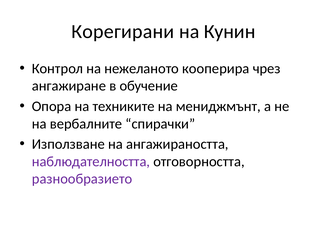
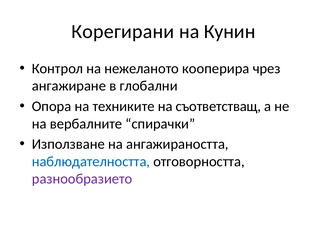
обучение: обучение -> глобални (149, 86)
мениджмънт: мениджмънт -> съответстващ (218, 106)
наблюдателността colour: purple -> blue (91, 162)
